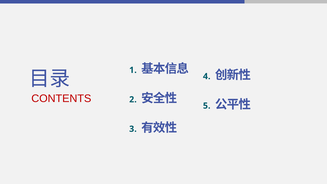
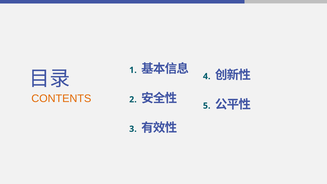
CONTENTS colour: red -> orange (61, 99)
